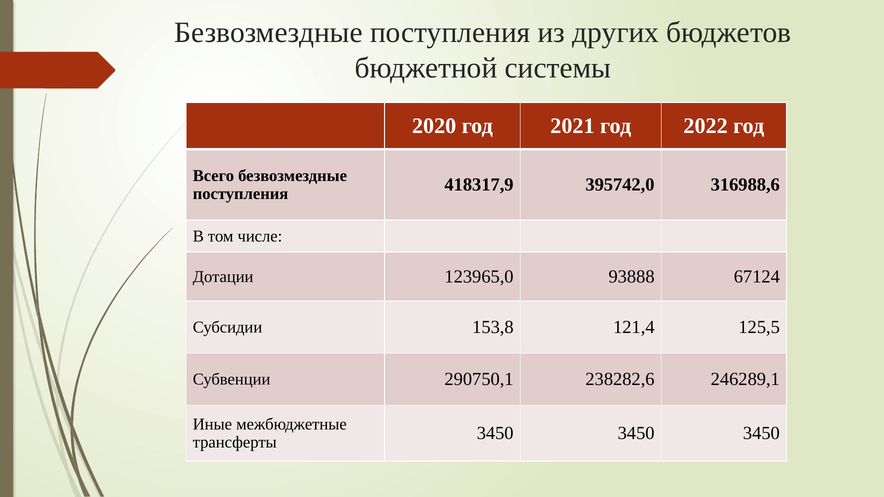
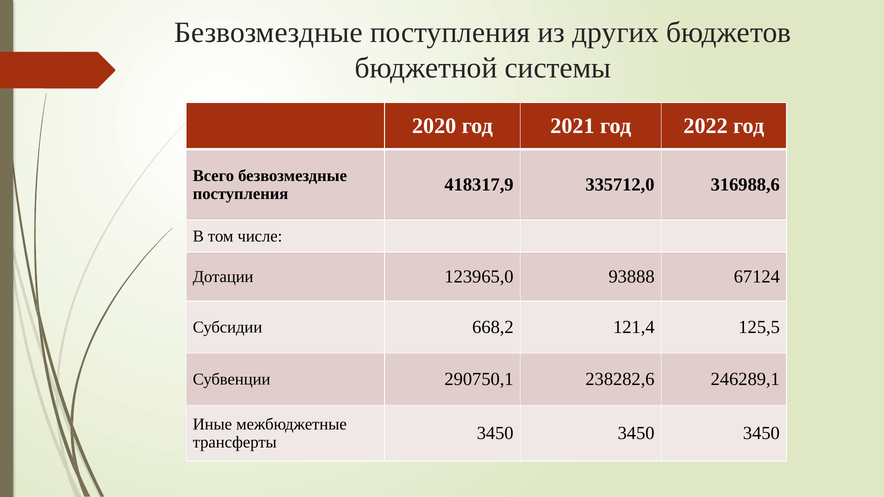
395742,0: 395742,0 -> 335712,0 (620, 185)
153,8: 153,8 -> 668,2 (493, 327)
